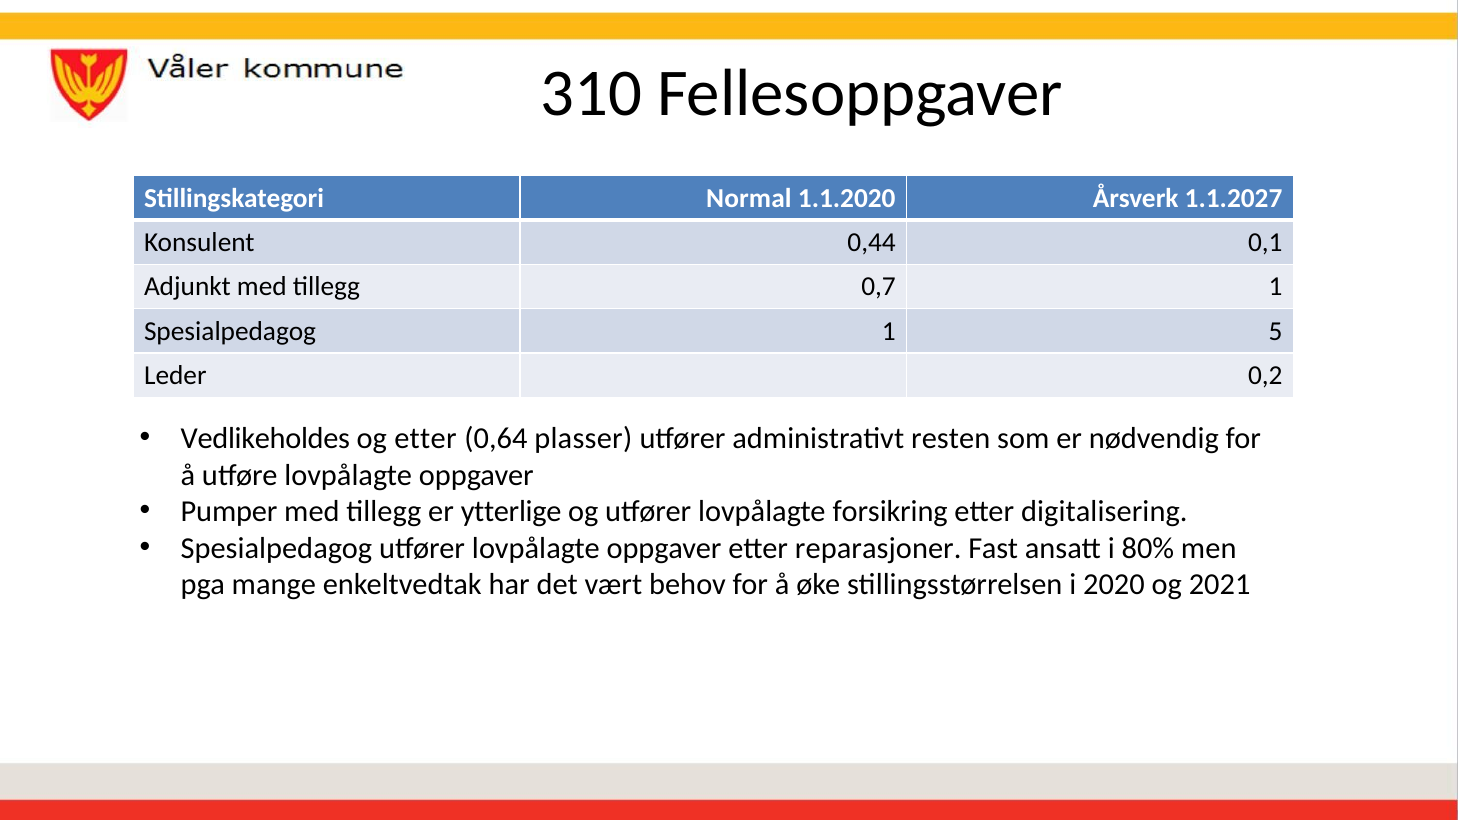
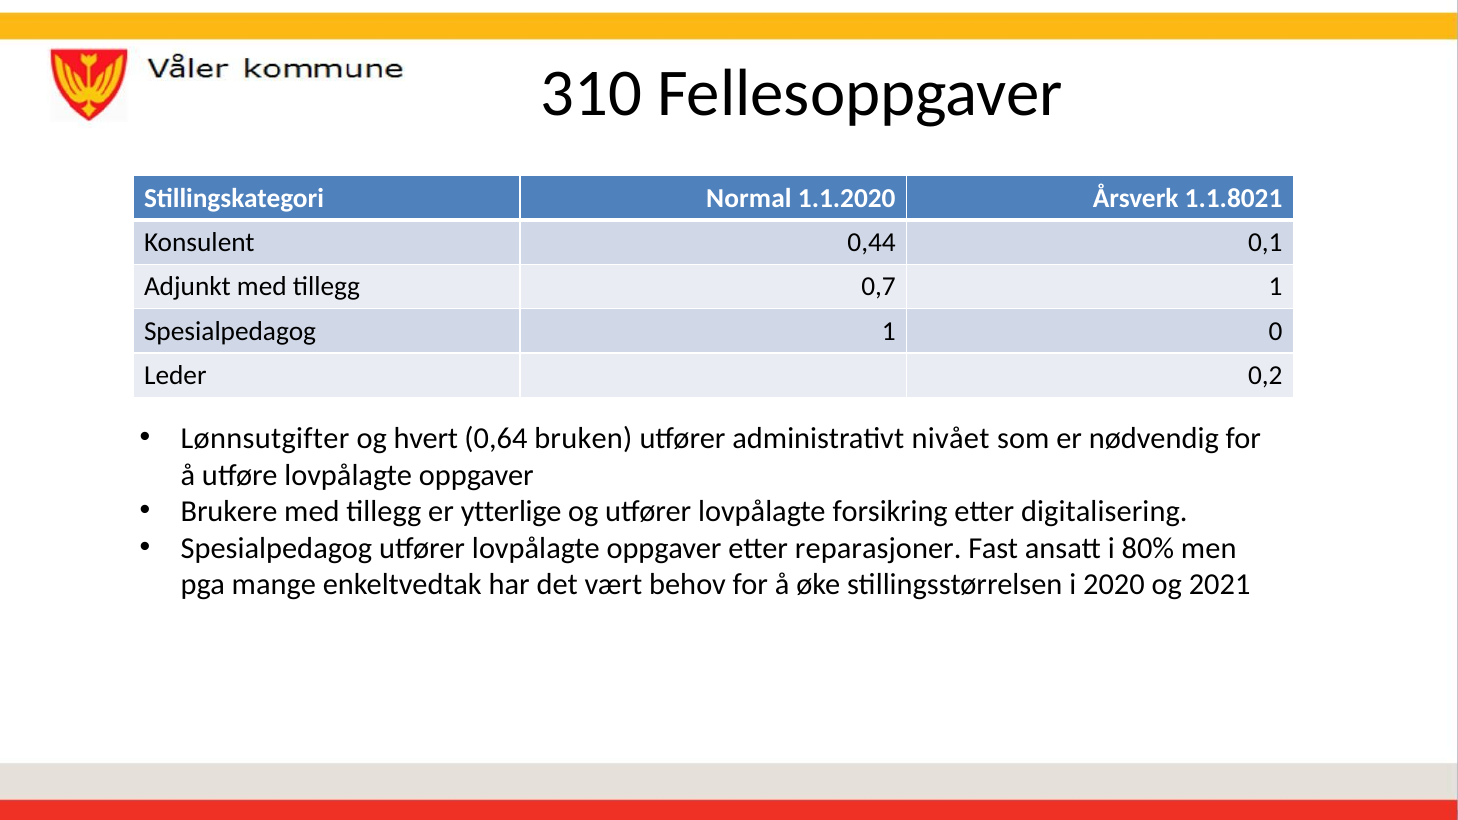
1.1.2027: 1.1.2027 -> 1.1.8021 (1234, 198)
5: 5 -> 0 (1276, 331)
Vedlikeholdes: Vedlikeholdes -> Lønnsutgifter (265, 439)
og etter: etter -> hvert (426, 439)
plasser: plasser -> bruken (583, 439)
resten: resten -> nivået (951, 439)
Pumper: Pumper -> Brukere (229, 512)
